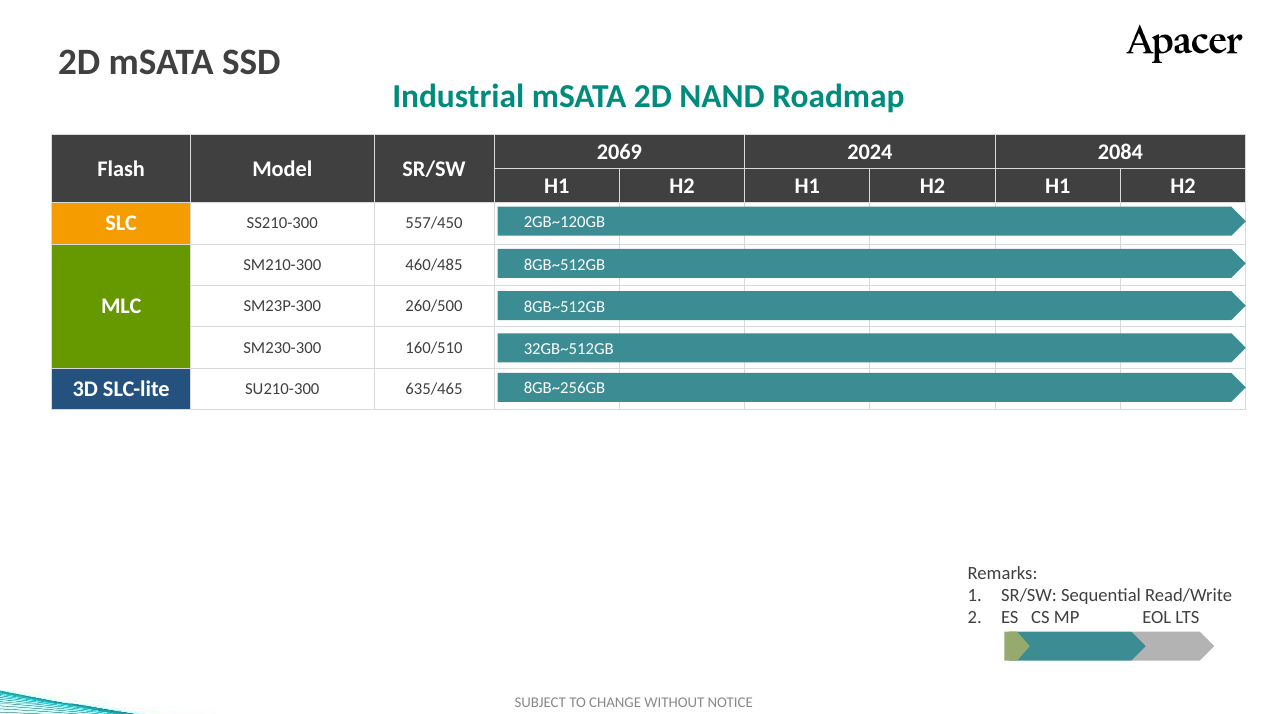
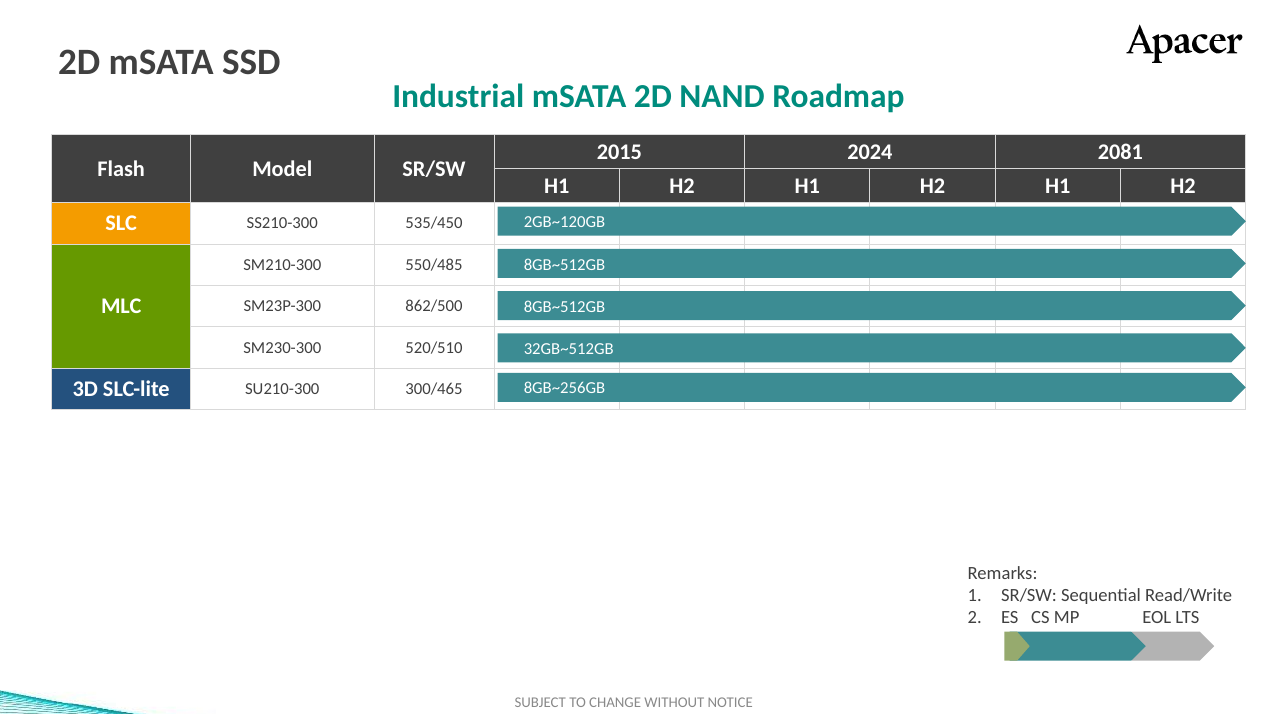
2069: 2069 -> 2015 (619, 152)
2084: 2084 -> 2081 (1120, 152)
557/450: 557/450 -> 535/450 (434, 223)
460/485: 460/485 -> 550/485 (434, 265)
260/500: 260/500 -> 862/500 (434, 306)
160/510: 160/510 -> 520/510 (434, 347)
635/465: 635/465 -> 300/465 (434, 389)
